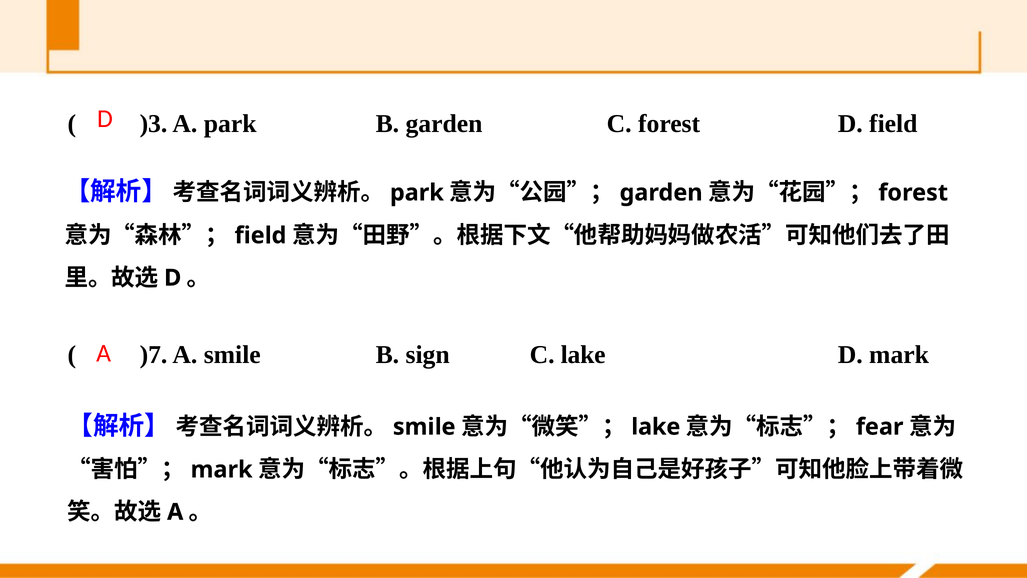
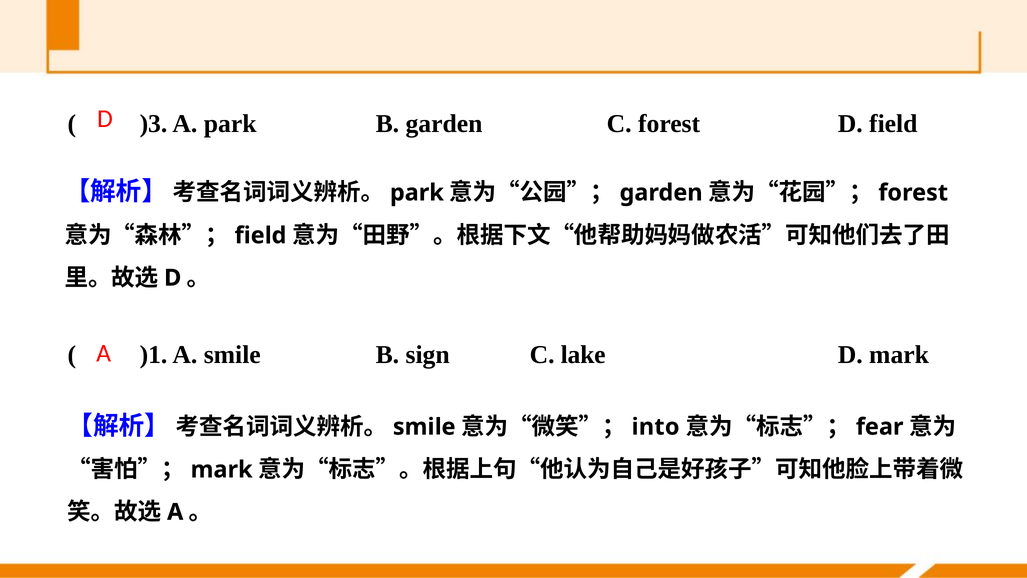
)7: )7 -> )1 (154, 355)
lake: lake -> into (656, 427)
